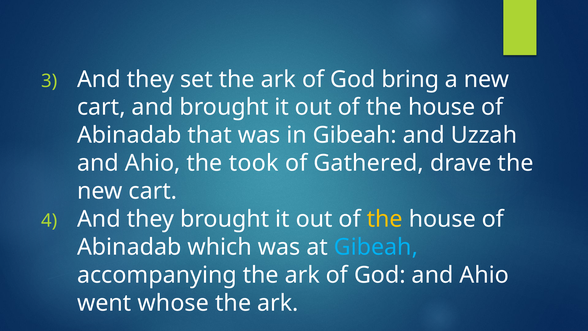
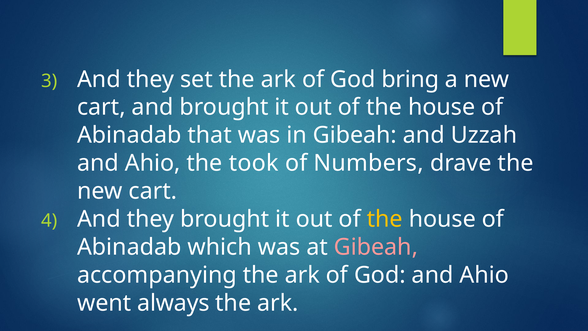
Gathered: Gathered -> Numbers (369, 163)
Gibeah colour: light blue -> pink (376, 247)
whose: whose -> always (173, 303)
